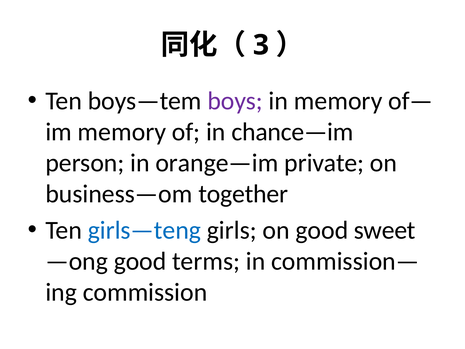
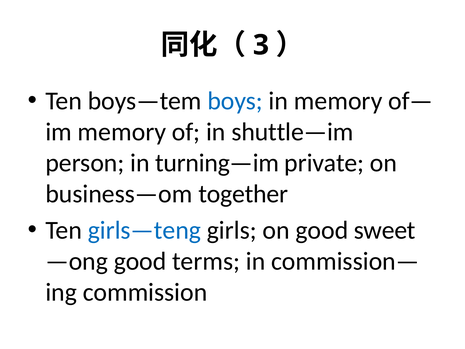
boys colour: purple -> blue (235, 101)
chance—im: chance—im -> shuttle—im (292, 132)
orange—im: orange—im -> turning—im (217, 163)
